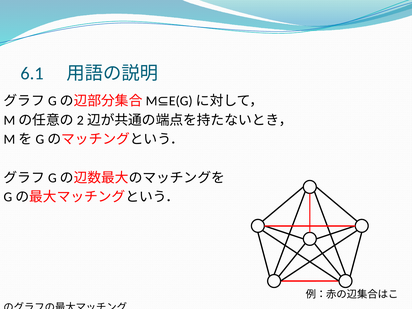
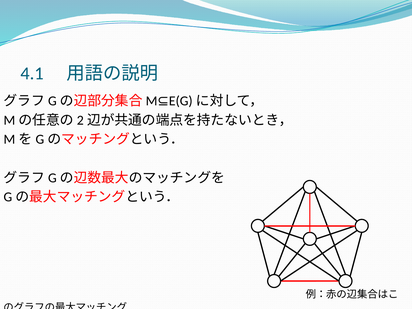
6.1: 6.1 -> 4.1 (32, 74)
